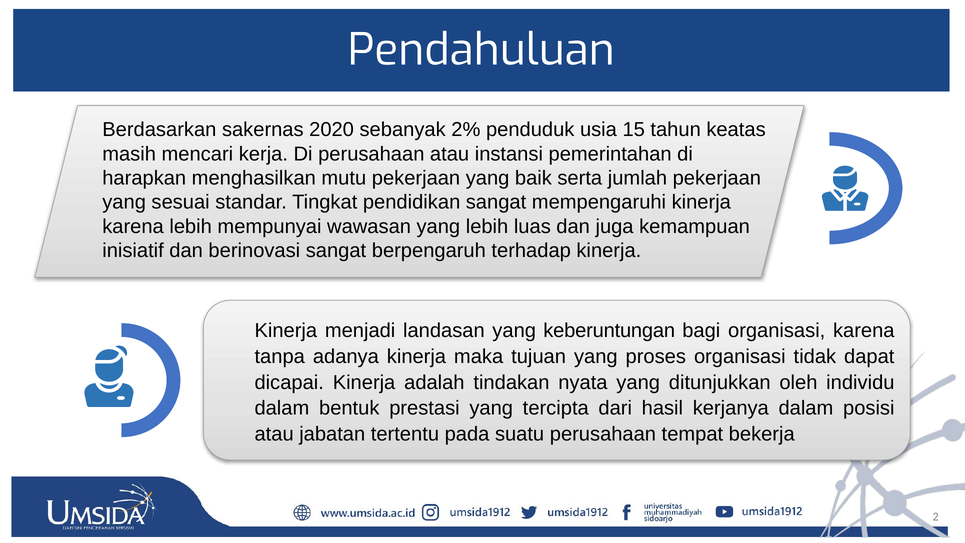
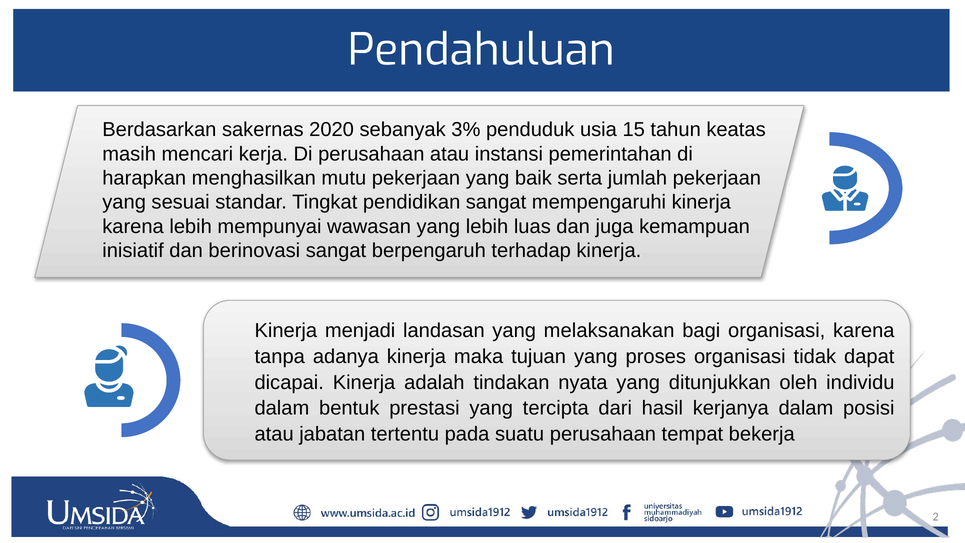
2%: 2% -> 3% (466, 130)
keberuntungan: keberuntungan -> melaksanakan (609, 331)
